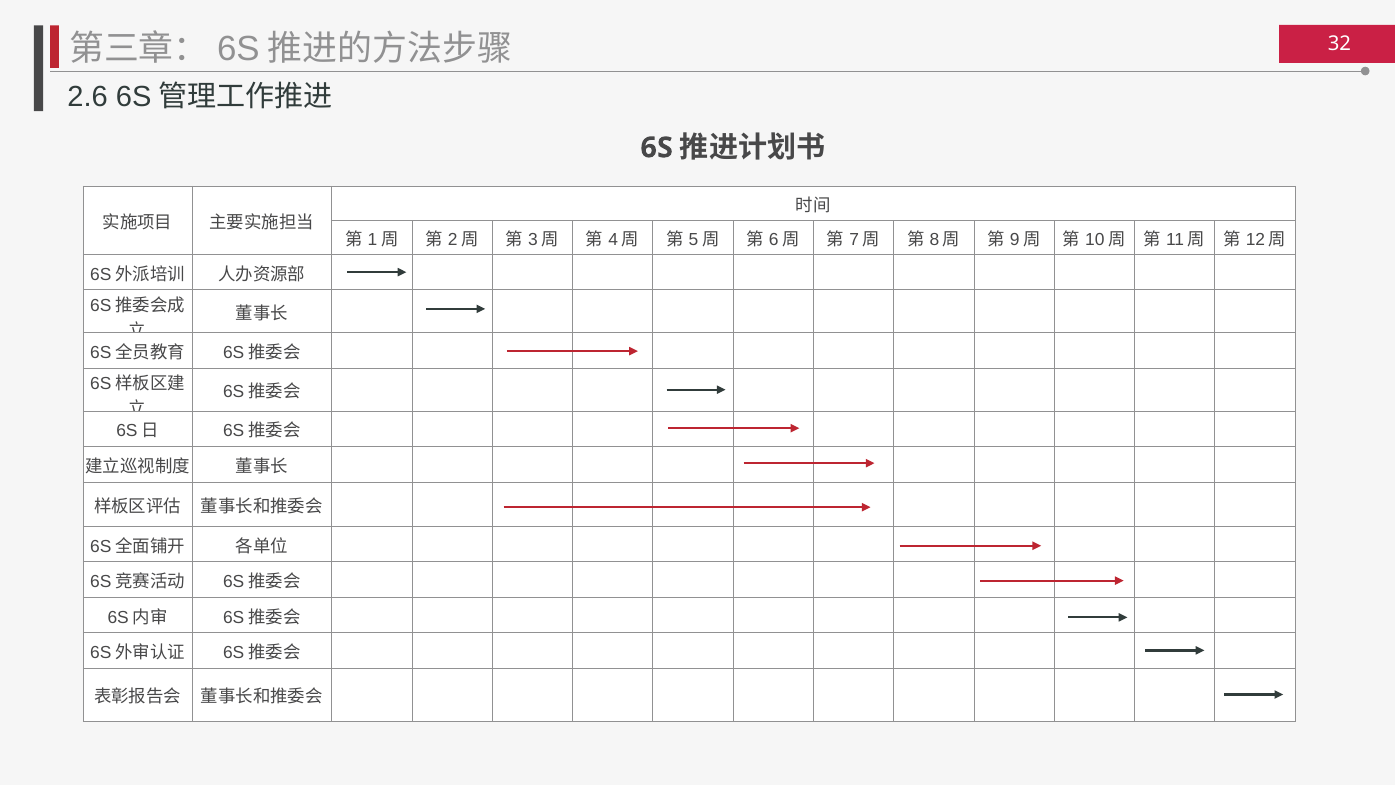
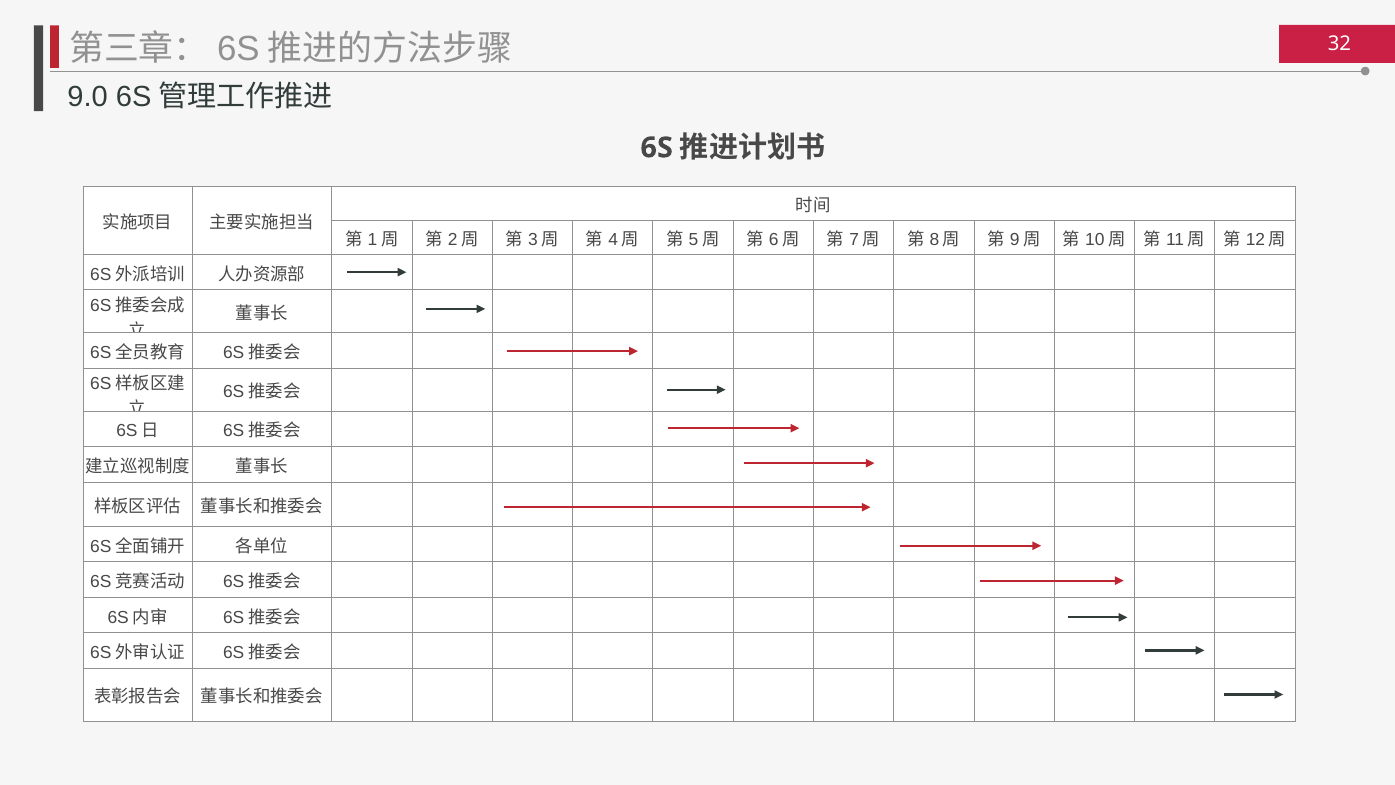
2.6: 2.6 -> 9.0 (88, 96)
